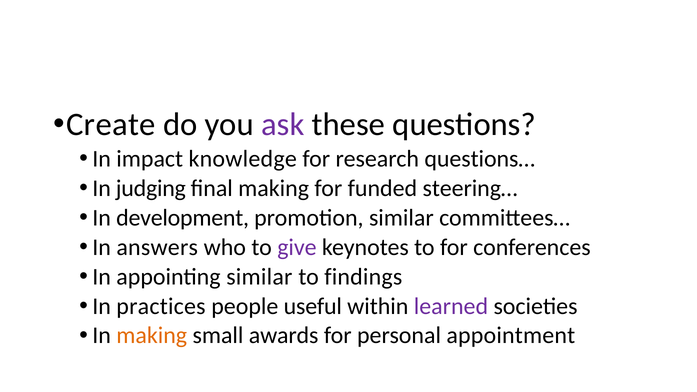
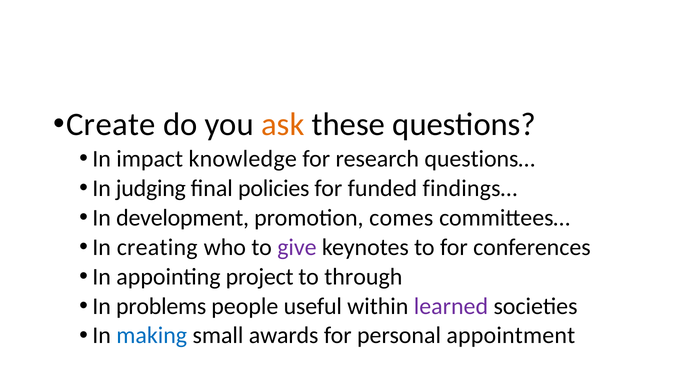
ask colour: purple -> orange (283, 124)
final making: making -> policies (274, 188)
steering…: steering… -> findings… (470, 188)
promotion similar: similar -> comes (401, 218)
answers: answers -> creating (157, 247)
appointing similar: similar -> project (260, 277)
findings: findings -> through (363, 277)
practices: practices -> problems (161, 306)
making colour: orange -> blue (152, 336)
